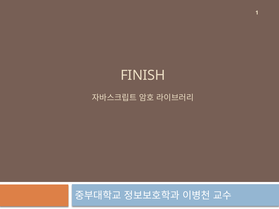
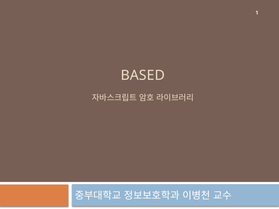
FINISH: FINISH -> BASED (143, 75)
